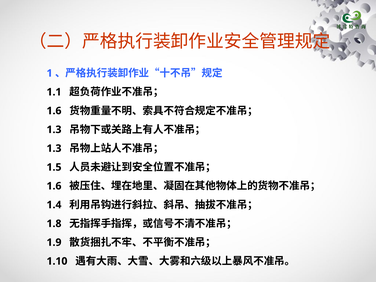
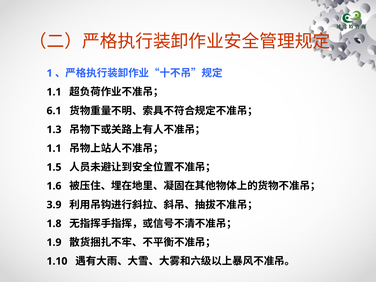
1.6: 1.6 -> 6.1 (54, 111)
1.3: 1.3 -> 1.1 (54, 148)
1.4: 1.4 -> 3.9 (54, 205)
